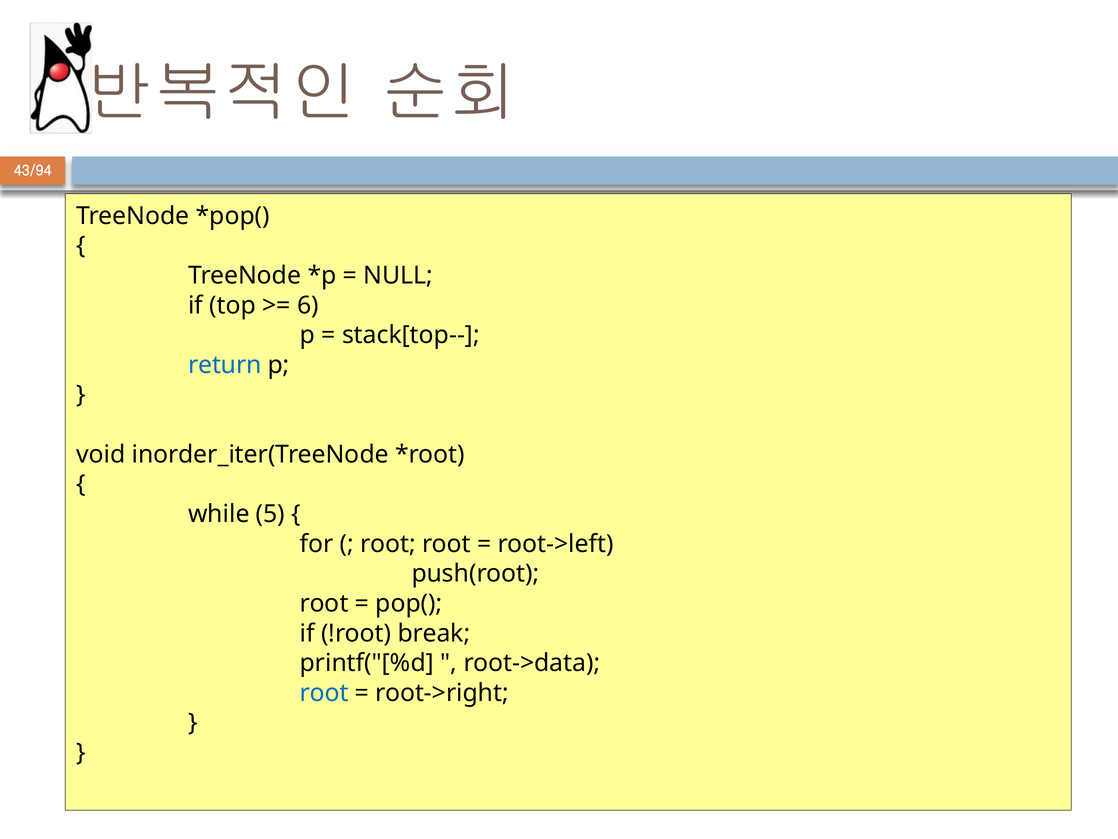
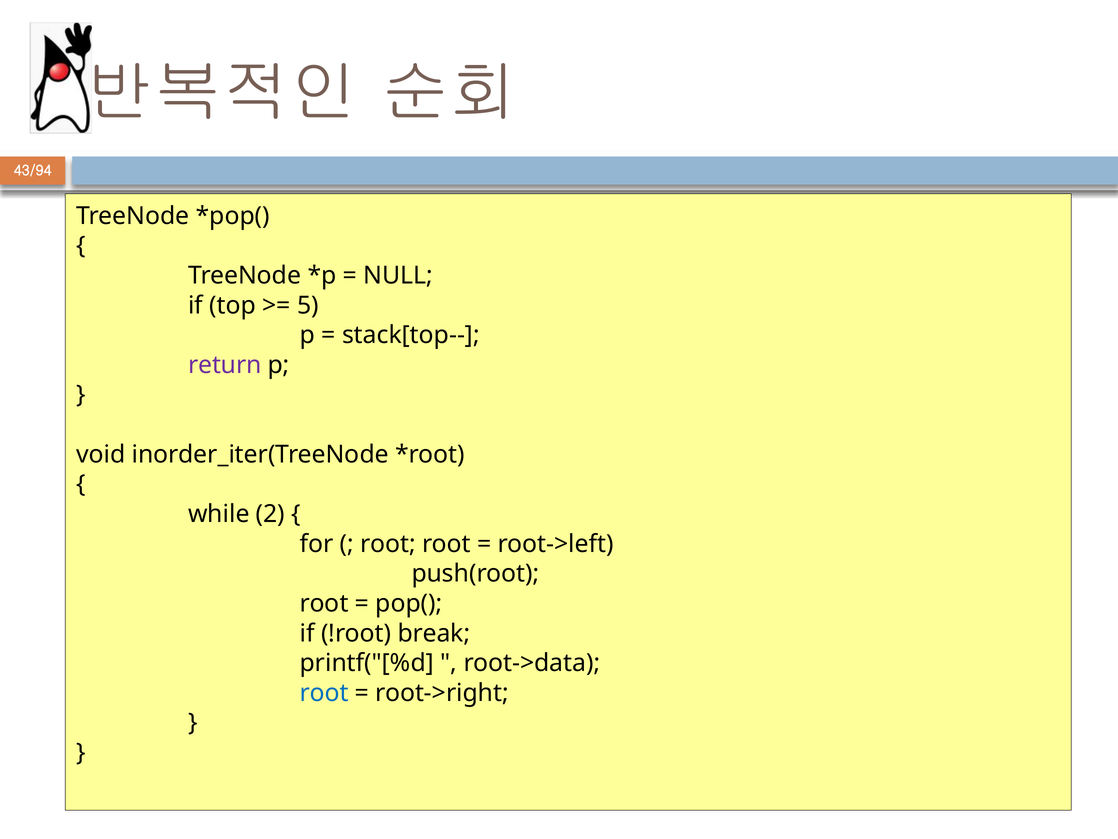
6: 6 -> 5 (308, 305)
return colour: blue -> purple (225, 365)
5: 5 -> 2 (270, 514)
